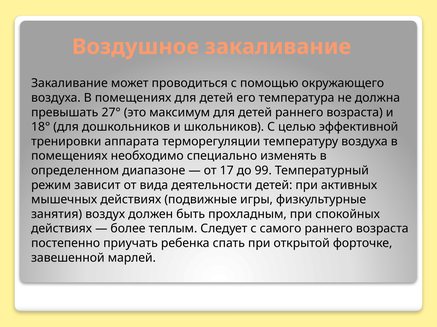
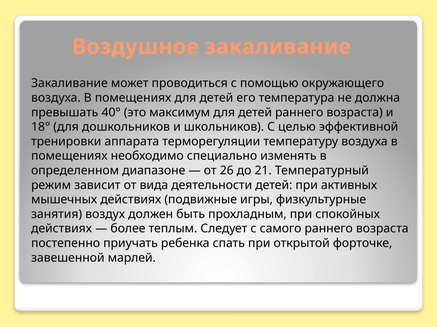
27°: 27° -> 40° (111, 113)
17: 17 -> 26 (227, 171)
99: 99 -> 21 (263, 171)
